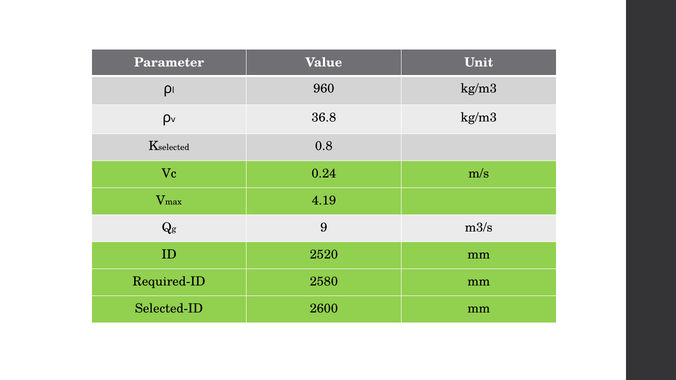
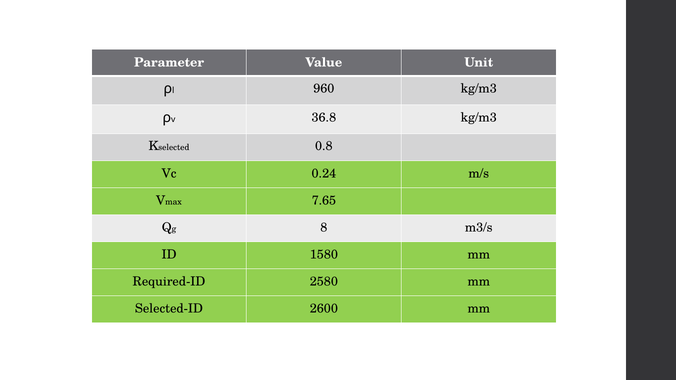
4.19: 4.19 -> 7.65 (324, 200)
9: 9 -> 8 (324, 228)
2520: 2520 -> 1580 (324, 255)
